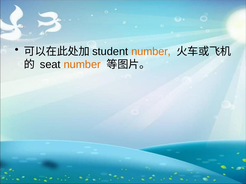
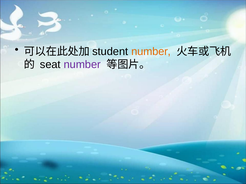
number colour: orange -> purple (82, 65)
